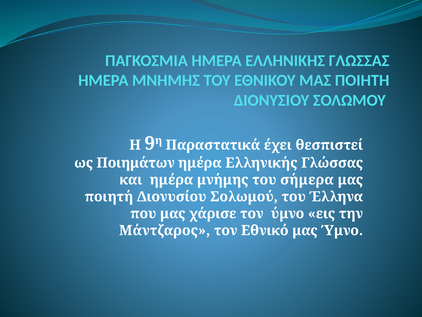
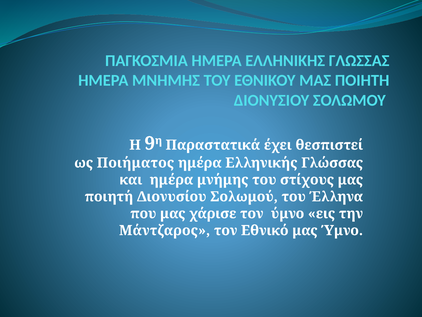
Ποιημάτων: Ποιημάτων -> Ποιήματος (135, 163)
σήμερα: σήμερα -> στίχους (307, 179)
